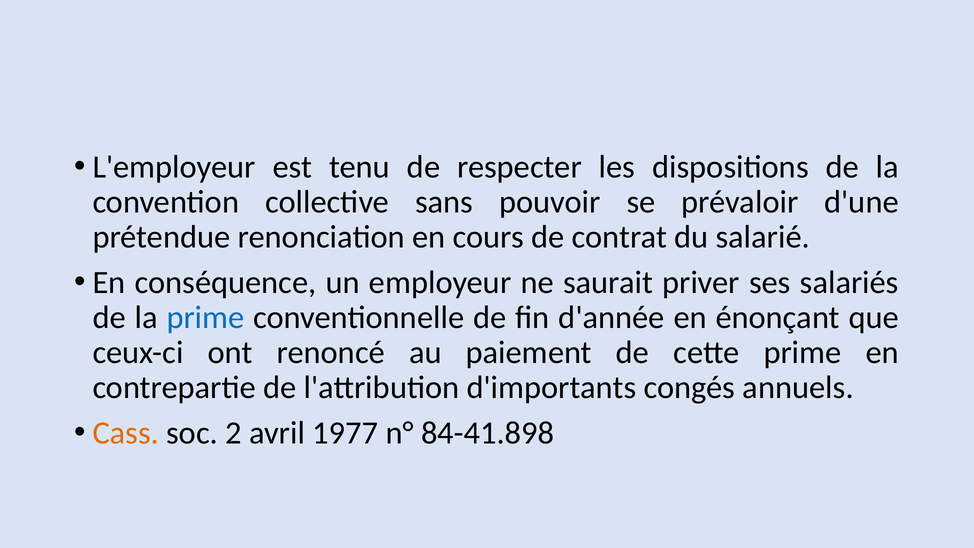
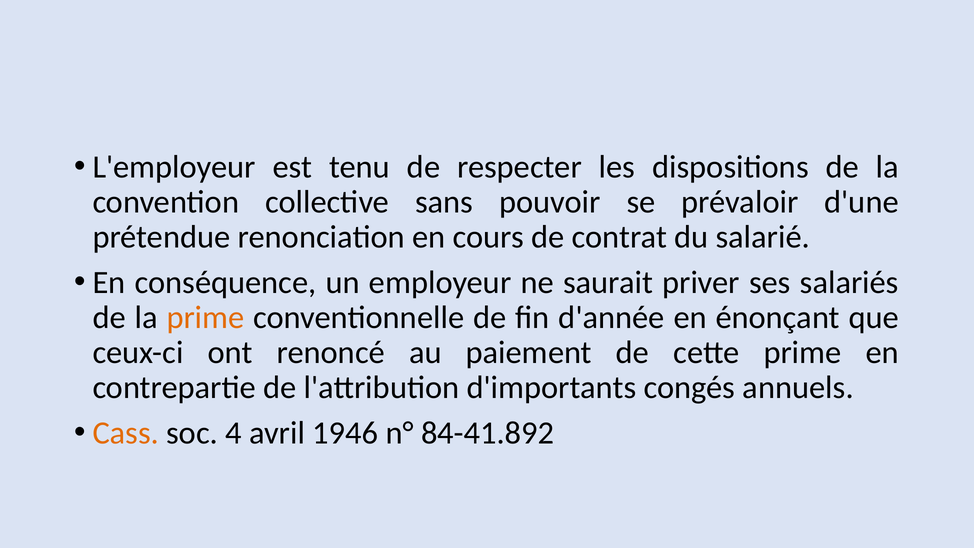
prime colour: blue -> orange (205, 317)
2: 2 -> 4 (234, 433)
1977: 1977 -> 1946 (345, 433)
84-41.898: 84-41.898 -> 84-41.892 (488, 433)
